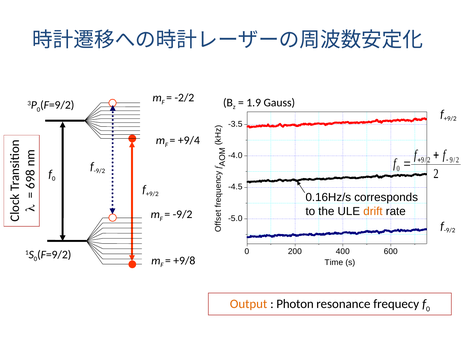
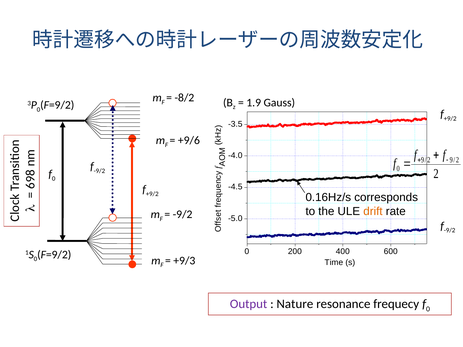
-2/2: -2/2 -> -8/2 (184, 98)
+9/4: +9/4 -> +9/6 (189, 140)
+9/8: +9/8 -> +9/3 (184, 261)
Output colour: orange -> purple (249, 304)
Photon: Photon -> Nature (295, 304)
